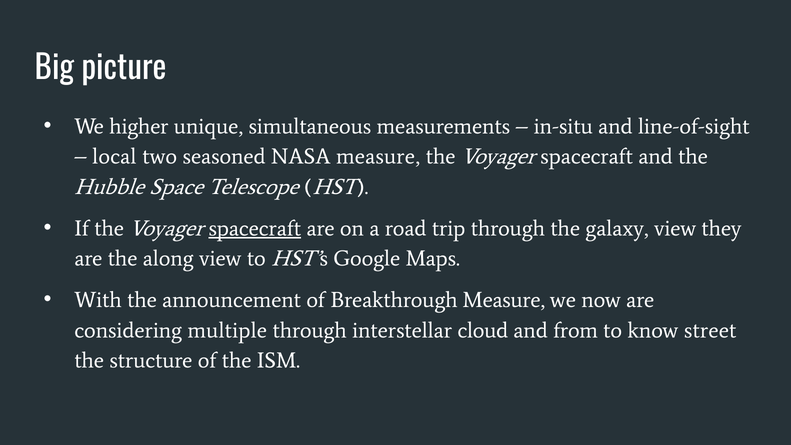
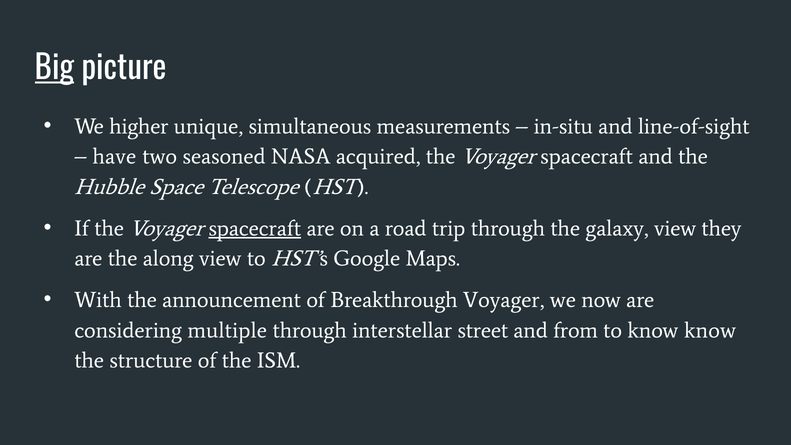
Big underline: none -> present (55, 68)
local: local -> have (114, 157)
NASA measure: measure -> acquired (378, 157)
Breakthrough Measure: Measure -> Voyager (504, 300)
cloud: cloud -> street (483, 330)
know street: street -> know (710, 330)
